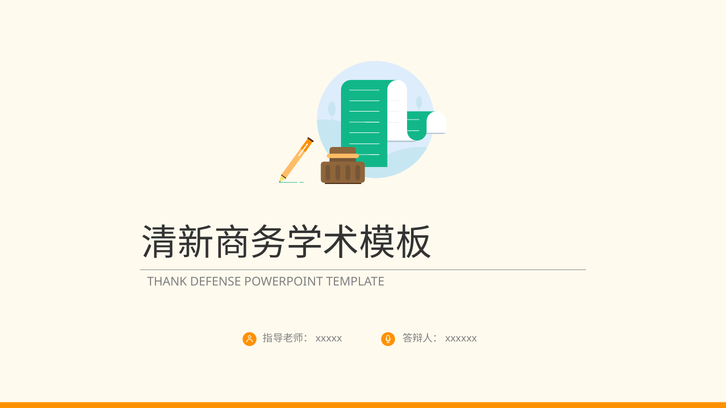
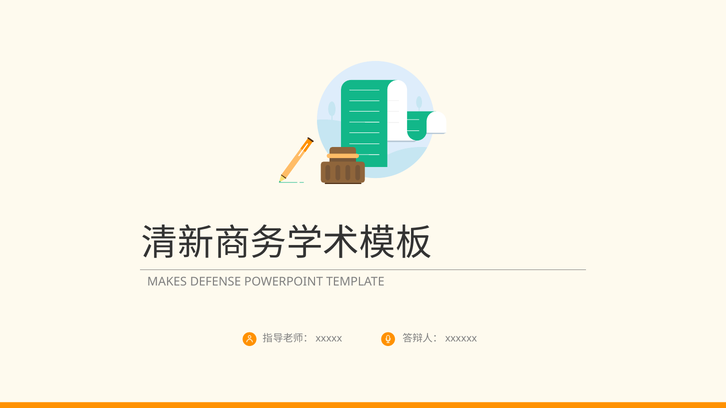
THANK: THANK -> MAKES (167, 282)
